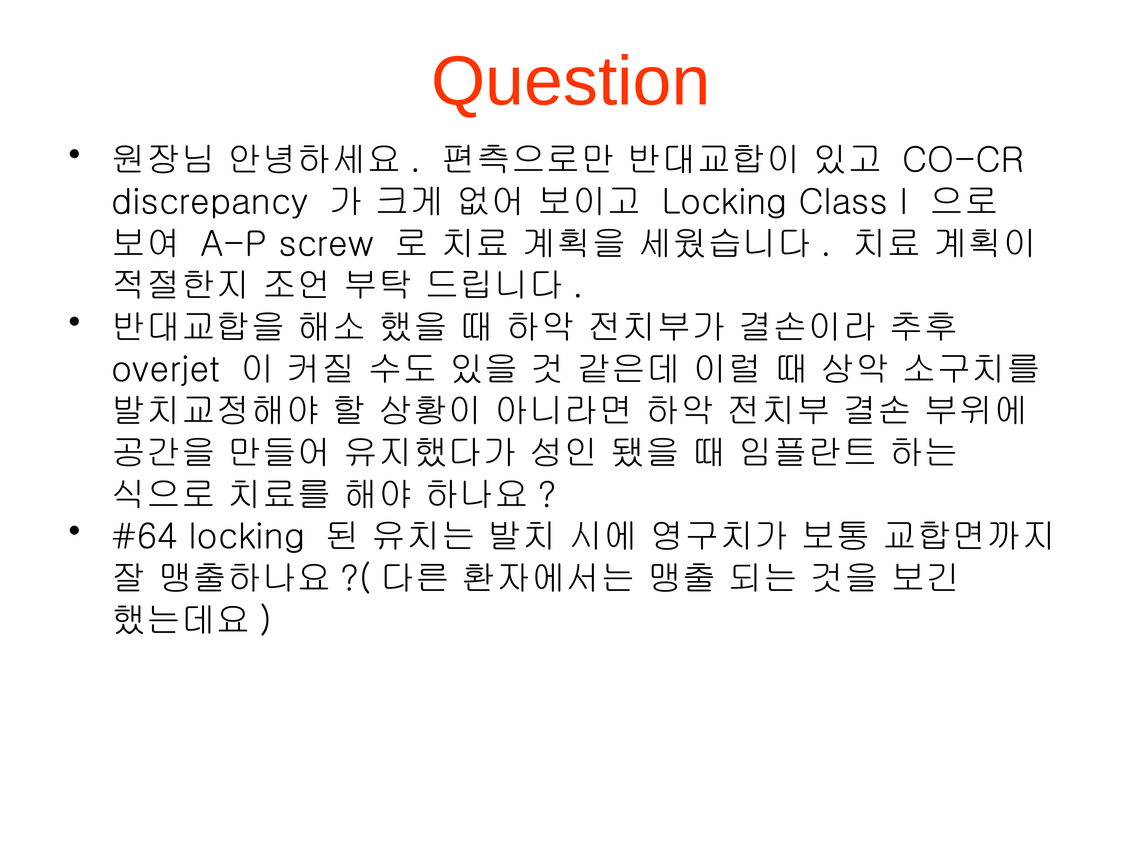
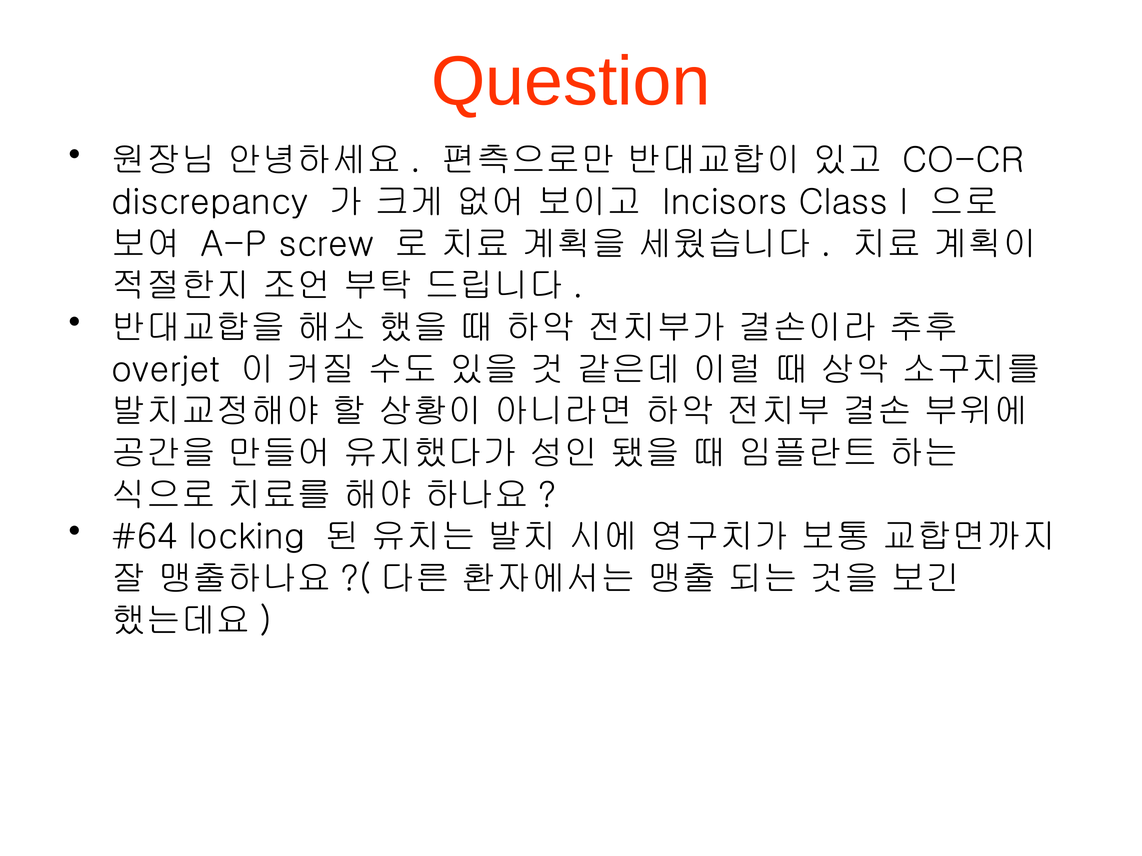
Locking: Locking -> Incisors (725, 202)
